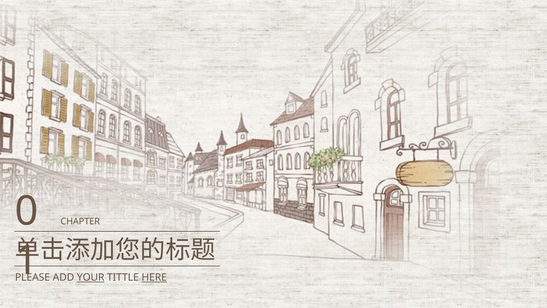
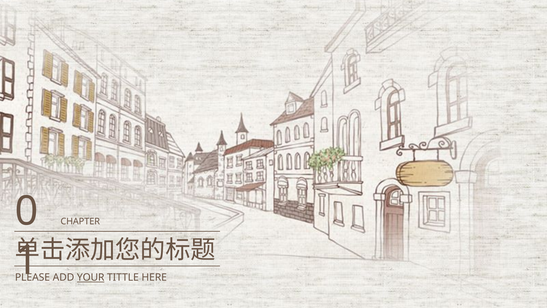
HERE underline: present -> none (154, 277)
